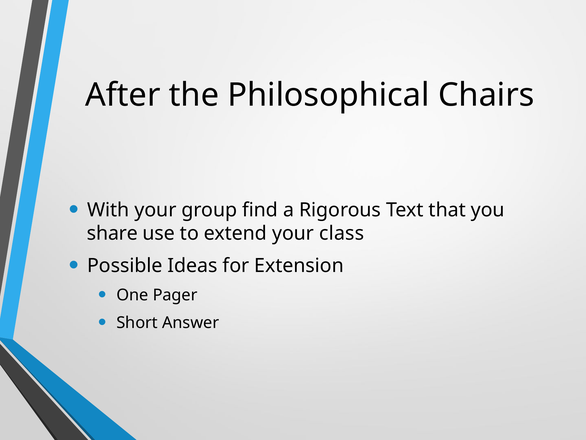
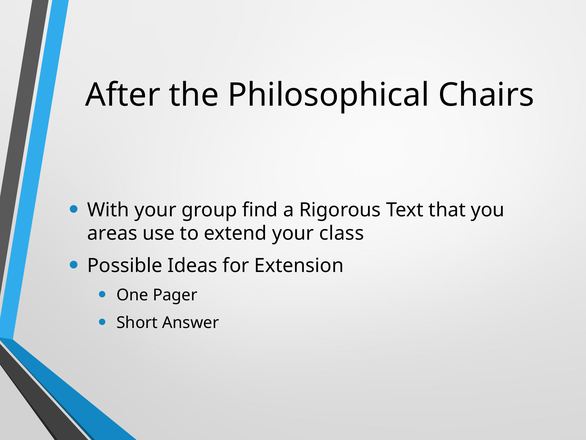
share: share -> areas (112, 233)
